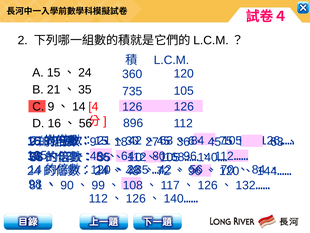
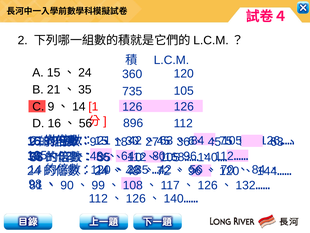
4: 4 -> 1 (93, 106)
